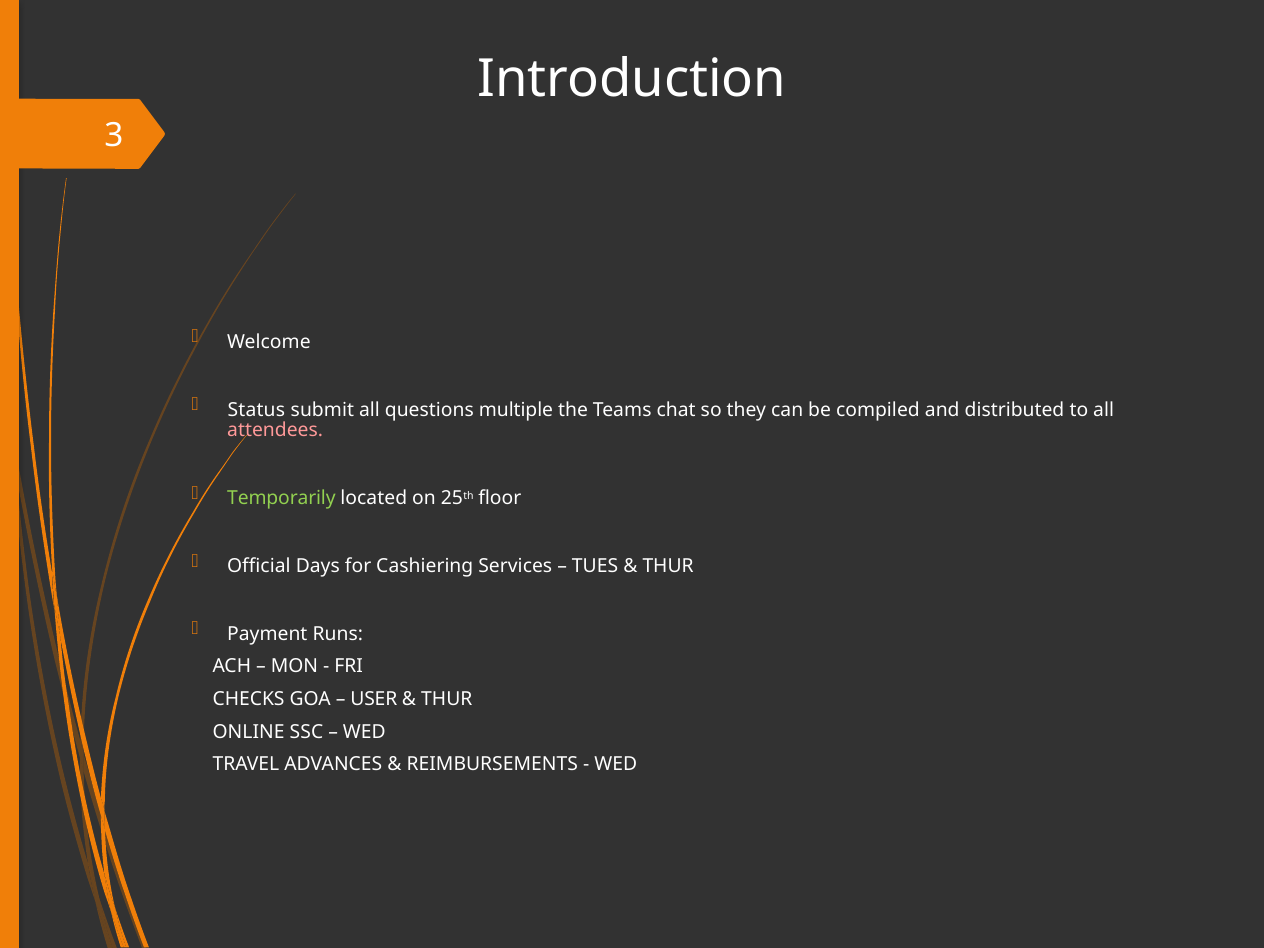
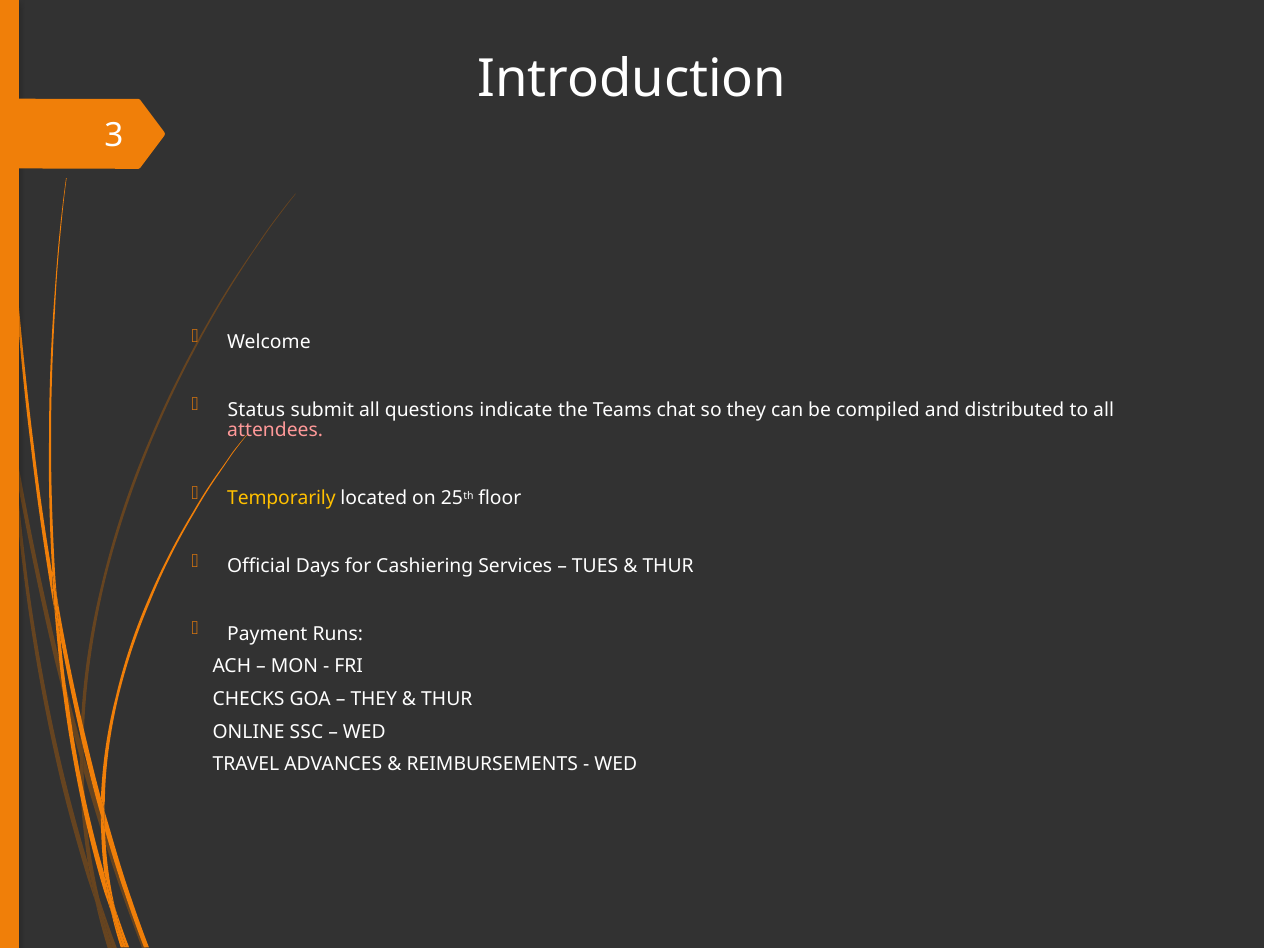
multiple: multiple -> indicate (516, 410)
Temporarily colour: light green -> yellow (281, 498)
USER: USER -> THEY (374, 699)
